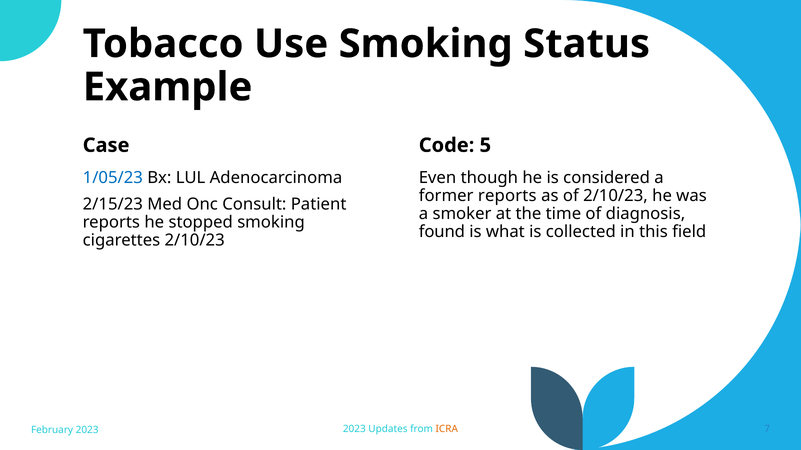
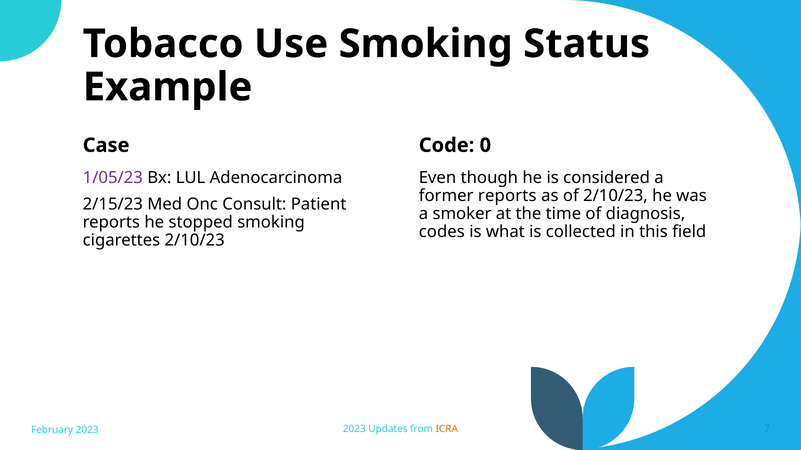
5: 5 -> 0 (485, 145)
1/05/23 colour: blue -> purple (113, 178)
found: found -> codes (442, 232)
